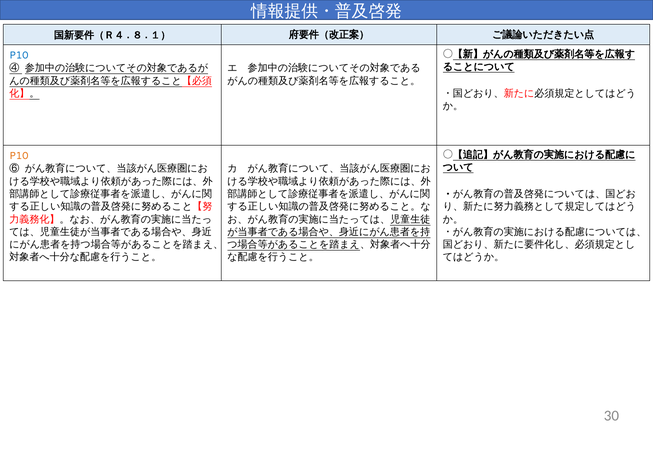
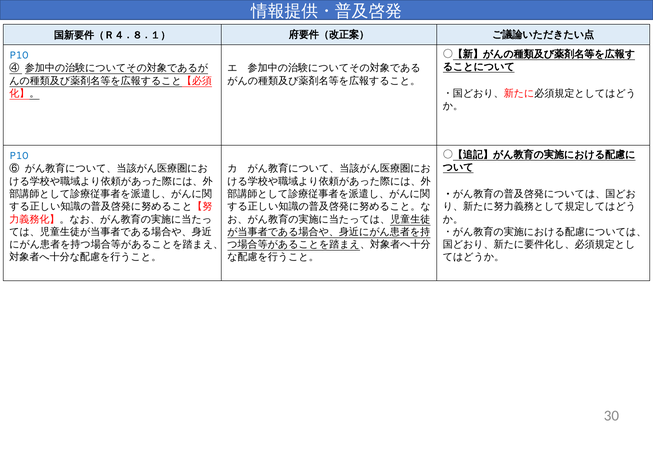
P10 colour: orange -> blue (19, 156)
